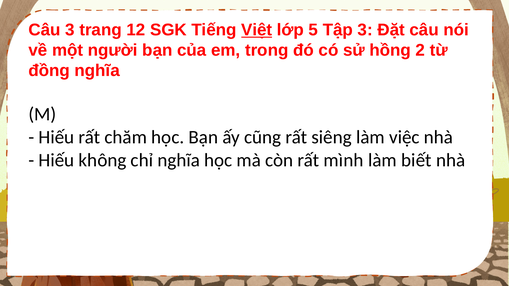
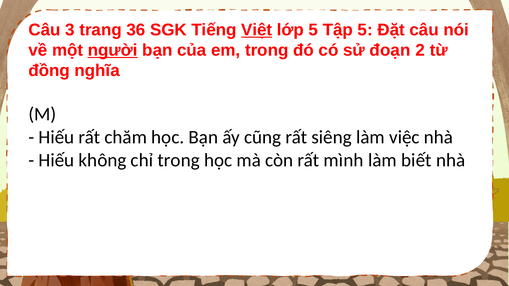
12: 12 -> 36 (136, 30)
Tập 3: 3 -> 5 (365, 30)
người underline: none -> present (113, 50)
hồng: hồng -> đoạn (390, 50)
chỉ nghĩa: nghĩa -> trong (179, 160)
